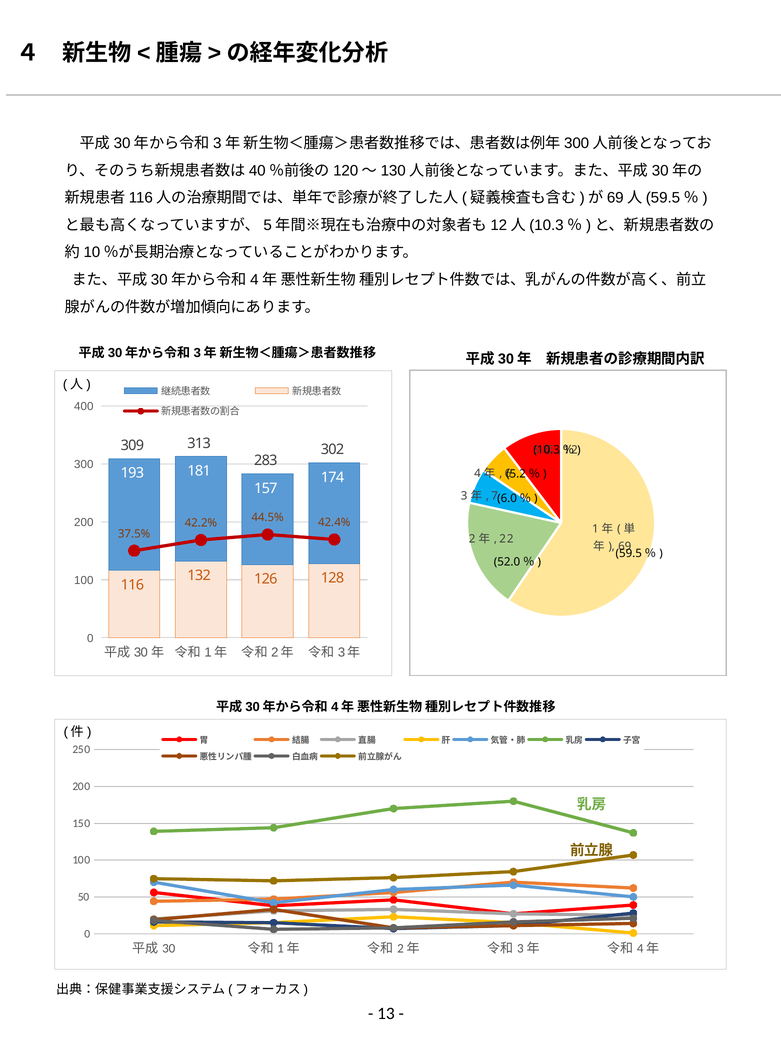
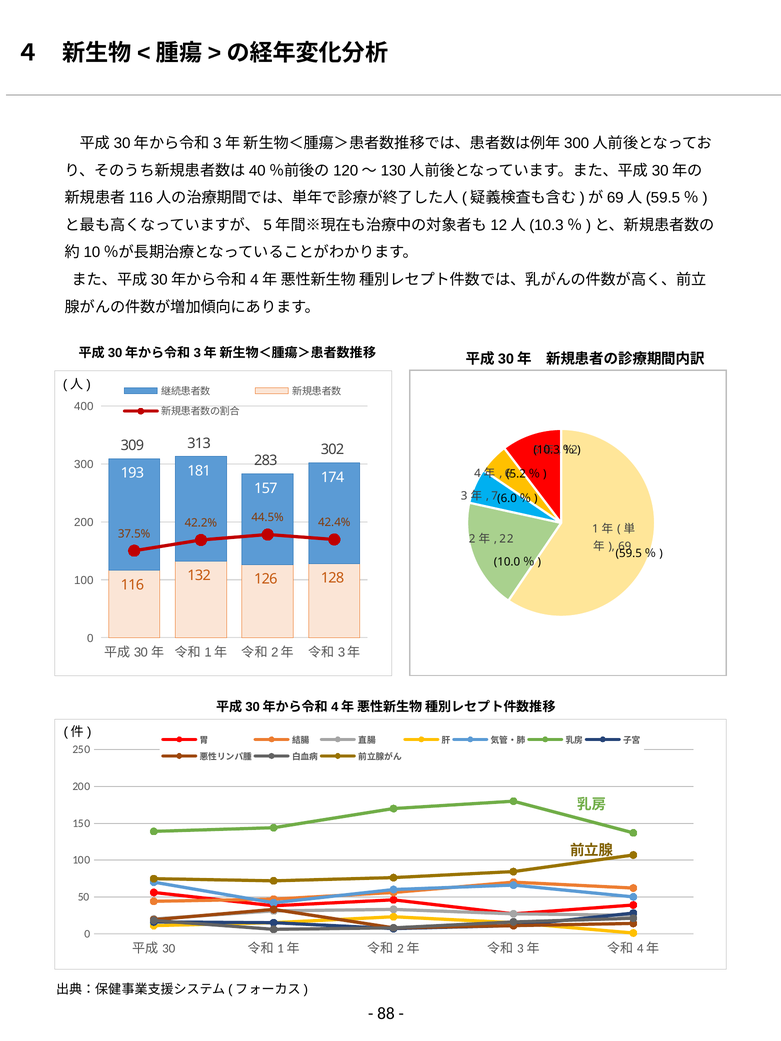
52.0: 52.0 -> 10.0 (507, 562)
13: 13 -> 88 (386, 1014)
